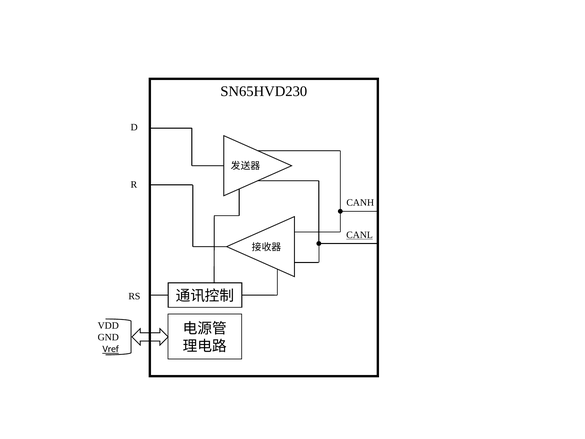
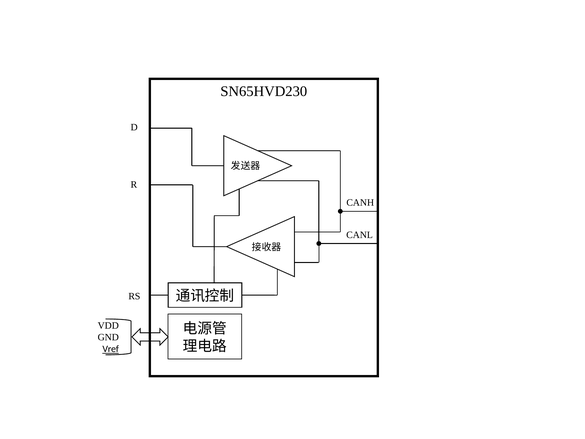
CANL underline: present -> none (360, 235)
